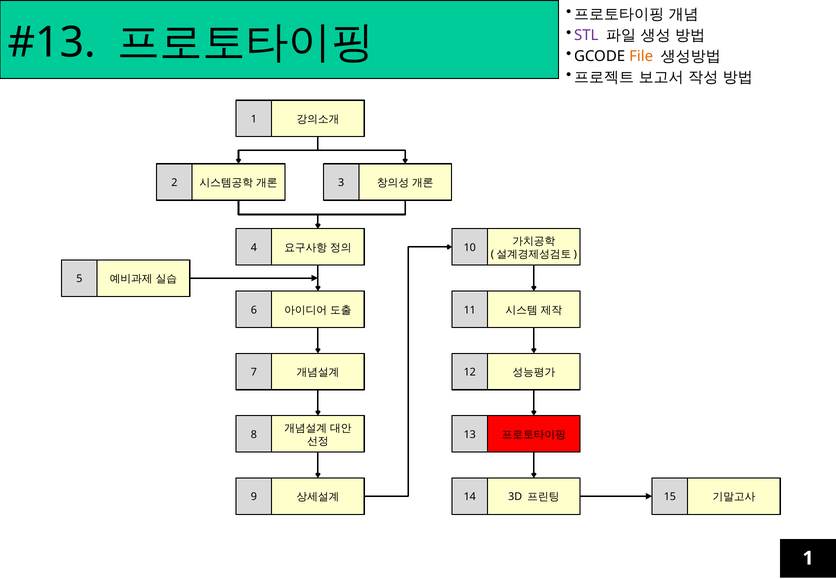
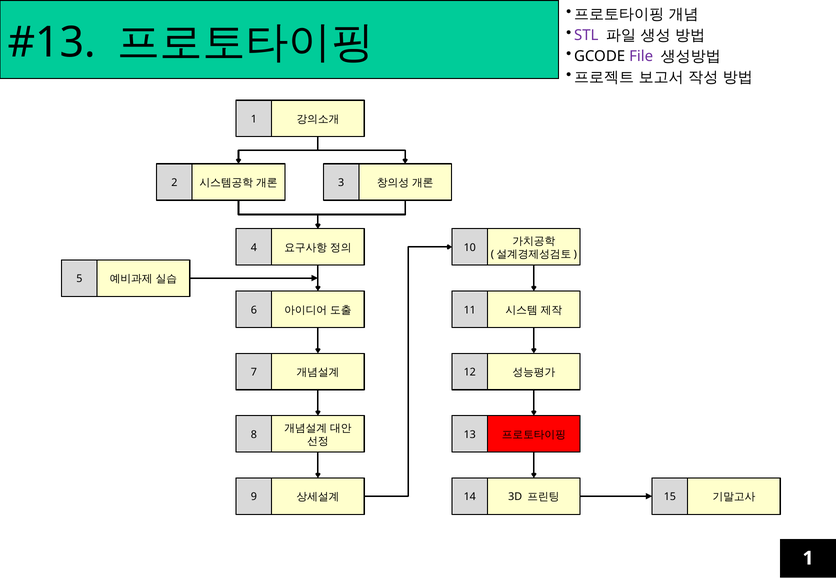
File colour: orange -> purple (641, 56)
